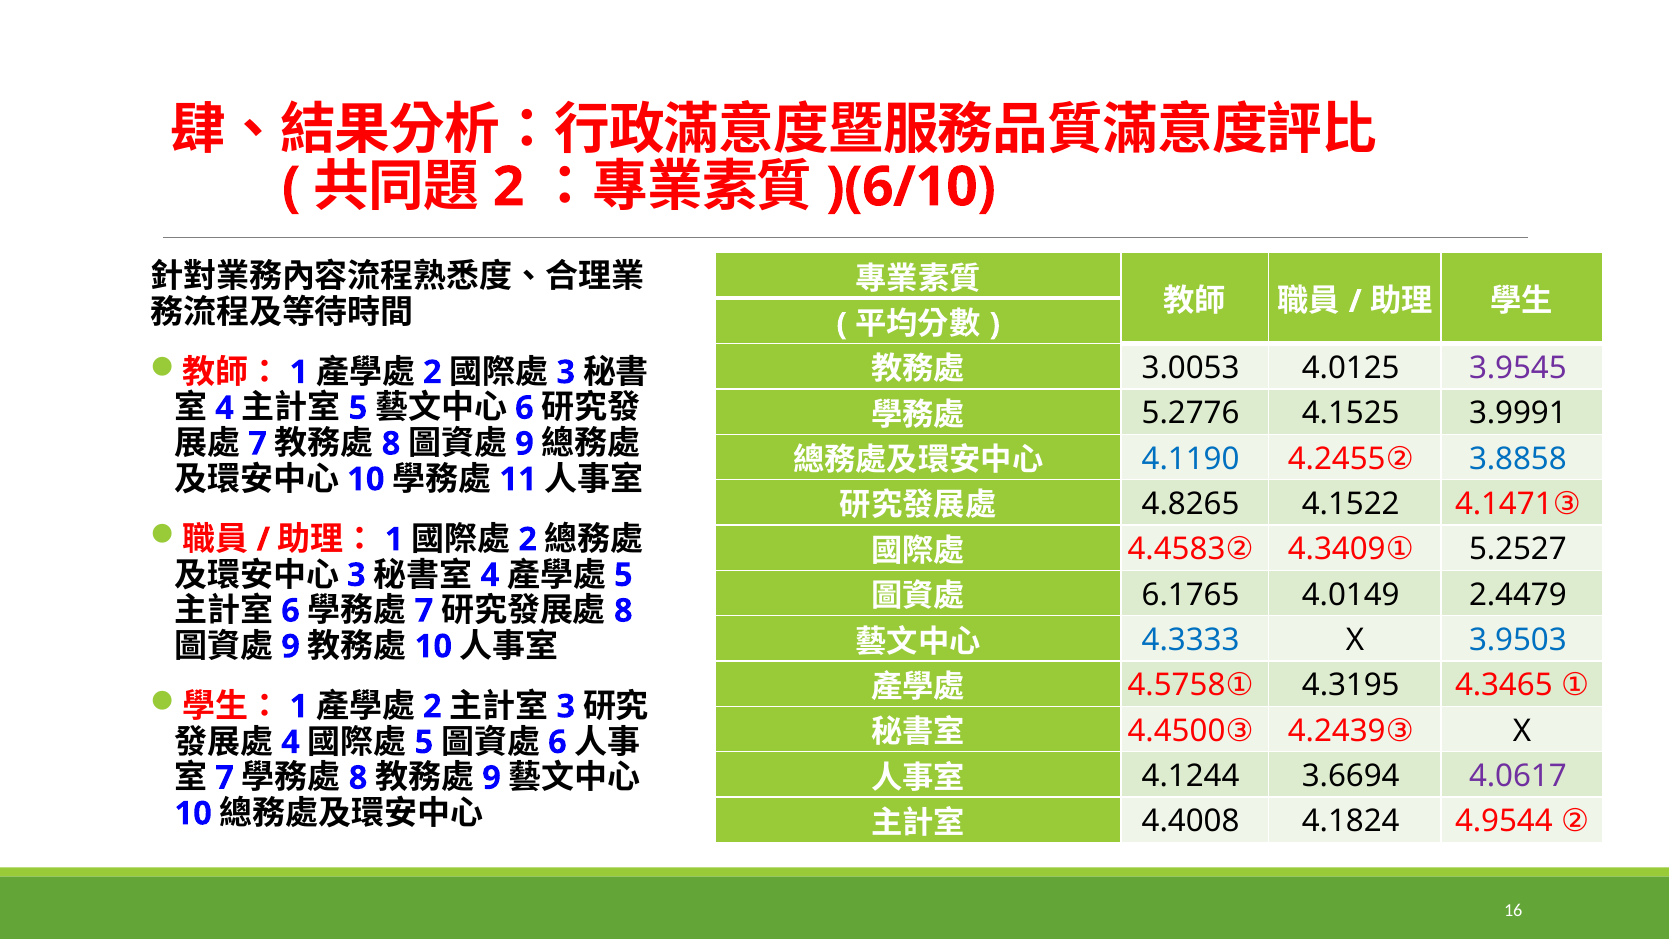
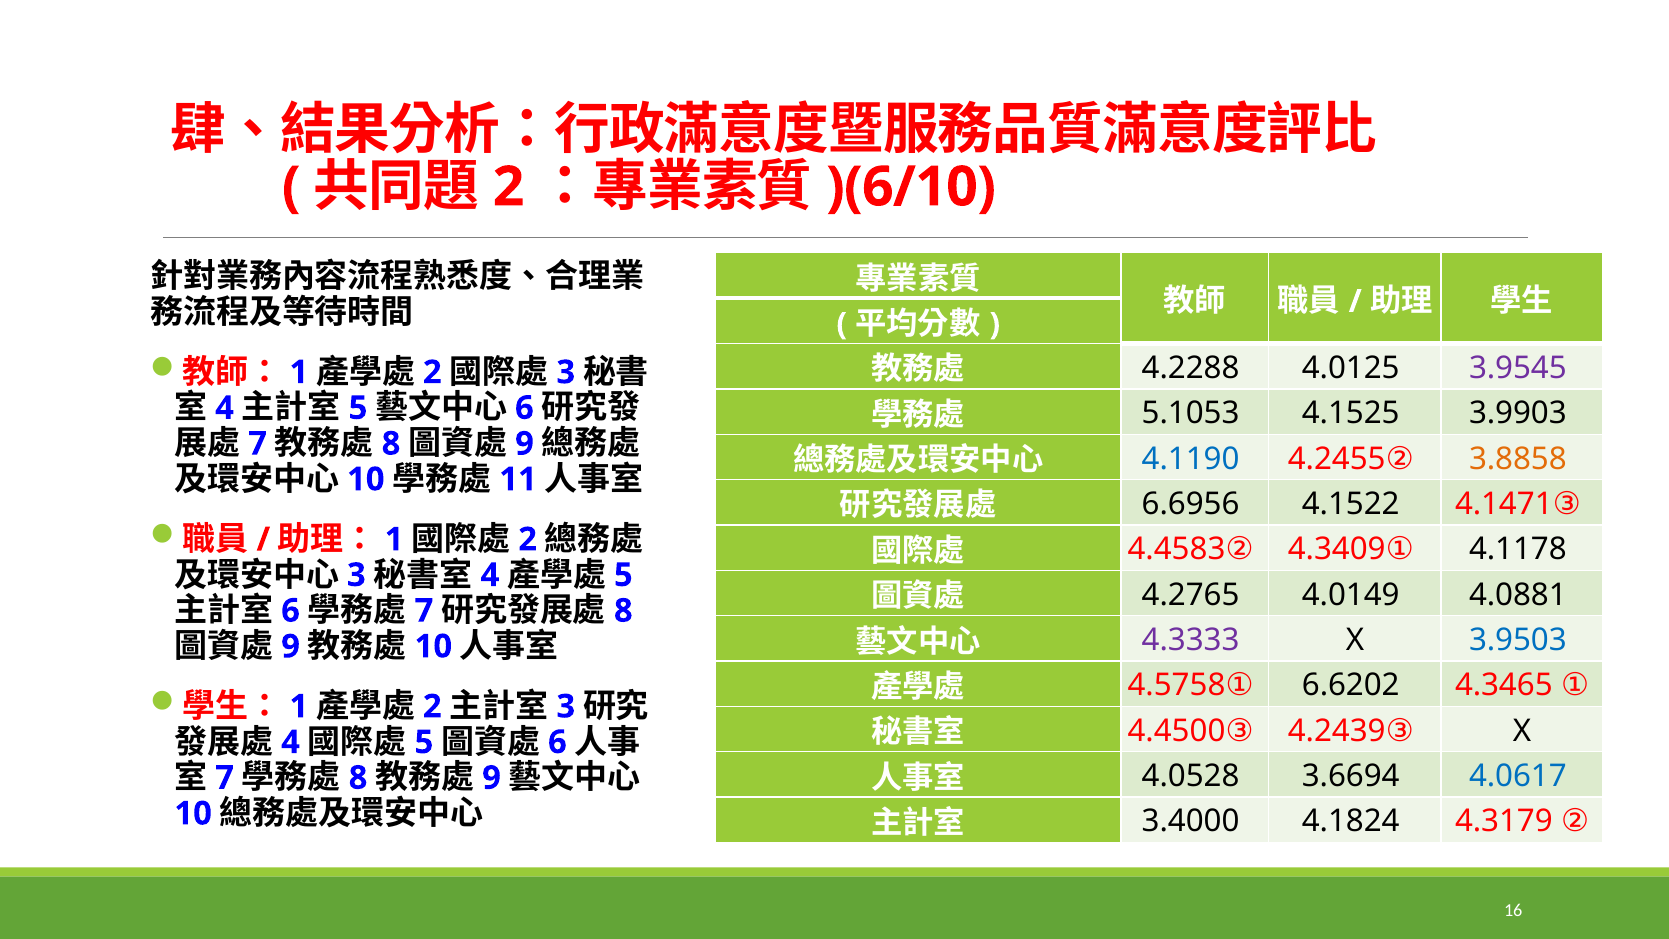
3.0053: 3.0053 -> 4.2288 (1191, 368)
5.2776: 5.2776 -> 5.1053 (1191, 413)
3.9991: 3.9991 -> 3.9903 (1518, 413)
3.8858 colour: blue -> orange (1518, 459)
4.8265: 4.8265 -> 6.6956 (1191, 504)
5.2527: 5.2527 -> 4.1178 (1518, 549)
6.1765: 6.1765 -> 4.2765 (1191, 595)
2.4479: 2.4479 -> 4.0881 (1518, 595)
4.3333 colour: blue -> purple (1191, 640)
4.3195: 4.3195 -> 6.6202 (1351, 685)
4.1244: 4.1244 -> 4.0528 (1191, 776)
4.0617 colour: purple -> blue (1518, 776)
4.4008: 4.4008 -> 3.4000 (1191, 821)
4.9544: 4.9544 -> 4.3179 (1504, 821)
